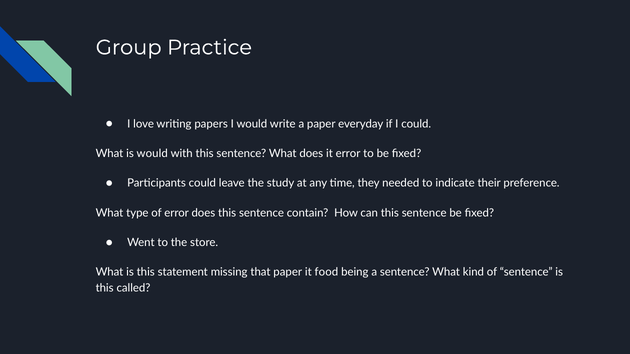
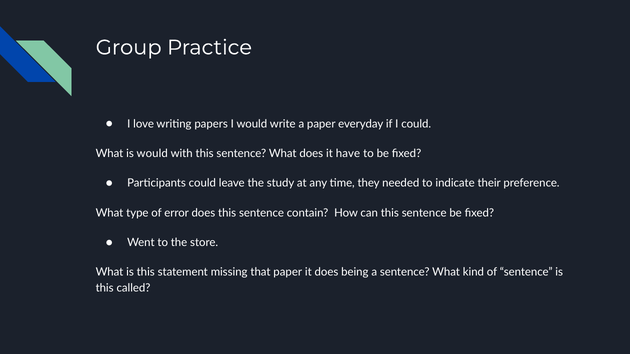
it error: error -> have (348, 154)
it food: food -> does (326, 272)
